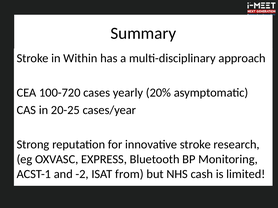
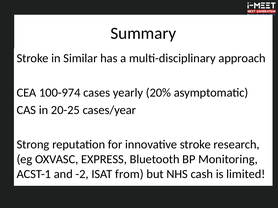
Within: Within -> Similar (80, 58)
100-720: 100-720 -> 100-974 (60, 93)
